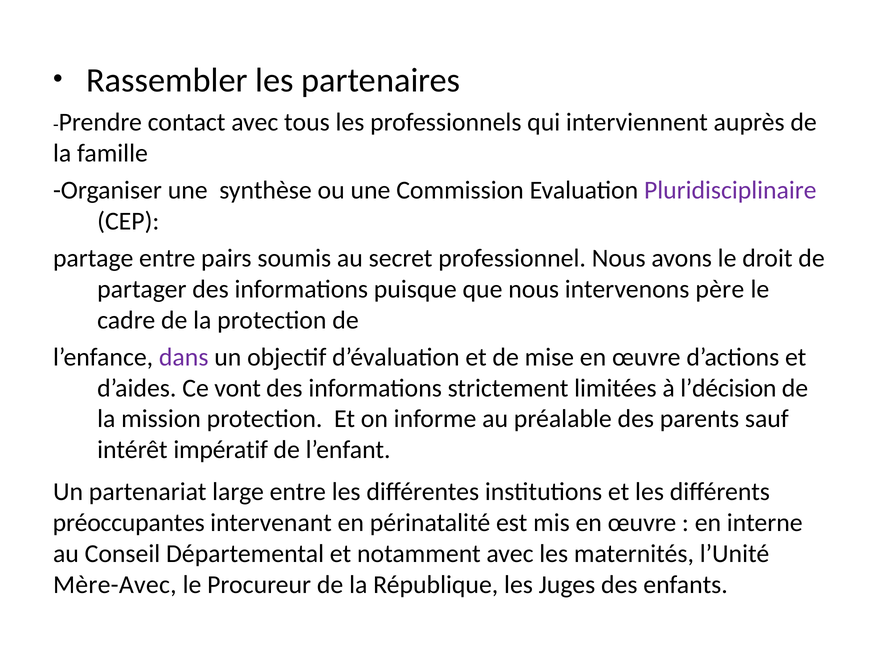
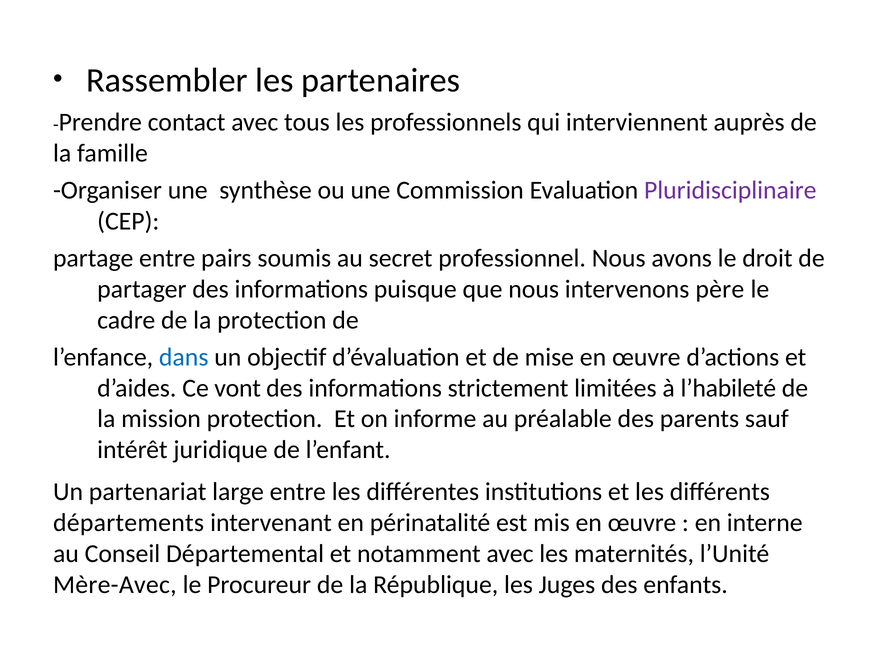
dans colour: purple -> blue (184, 357)
l’décision: l’décision -> l’habileté (728, 388)
impératif: impératif -> juridique (221, 450)
préoccupantes: préoccupantes -> départements (129, 523)
